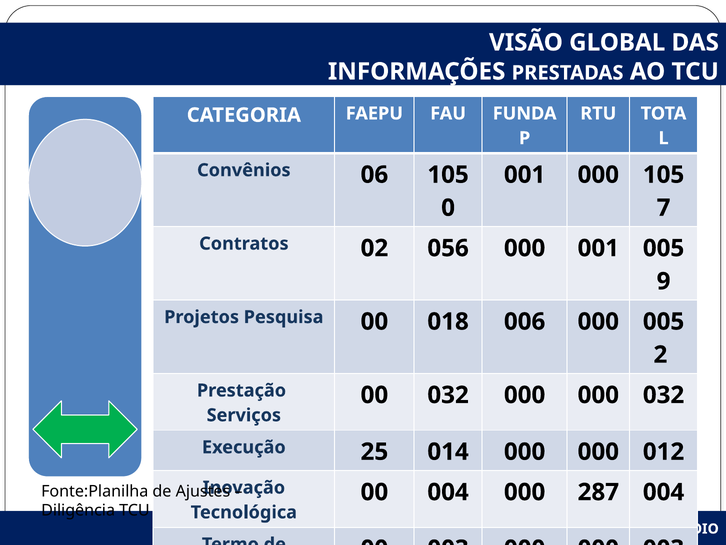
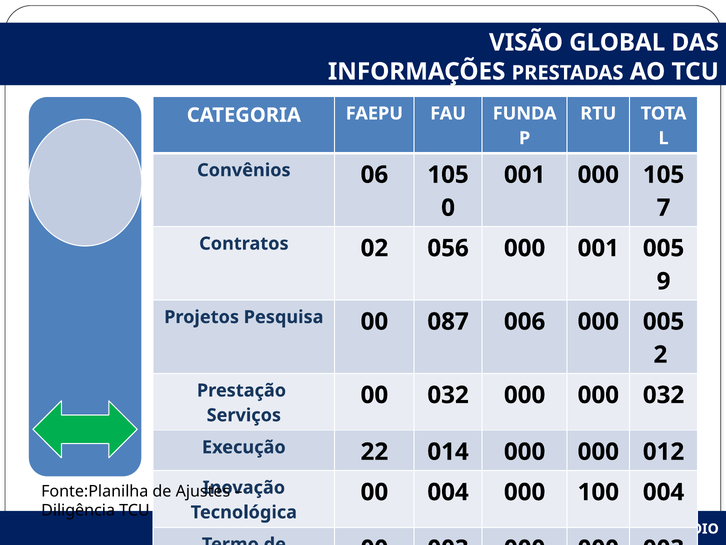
018: 018 -> 087 (448, 321)
25: 25 -> 22 (374, 451)
287: 287 -> 100 (598, 492)
